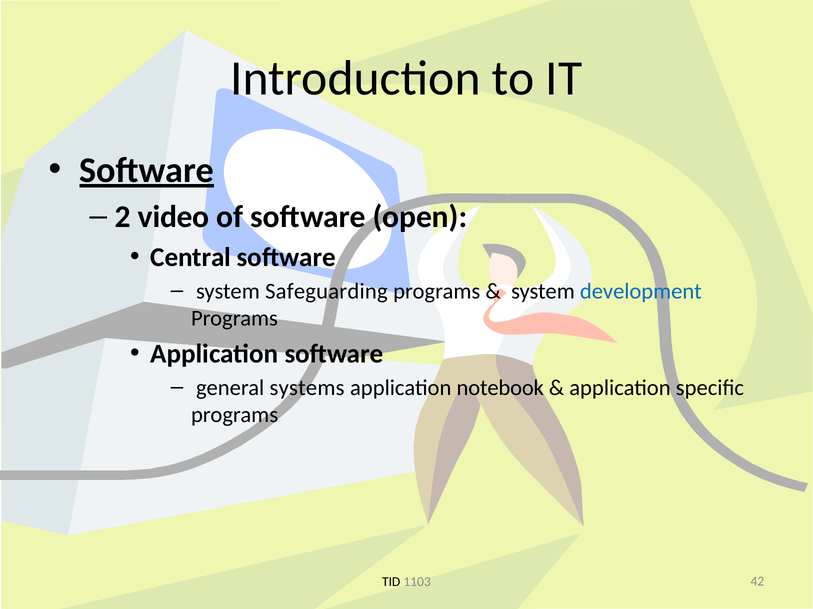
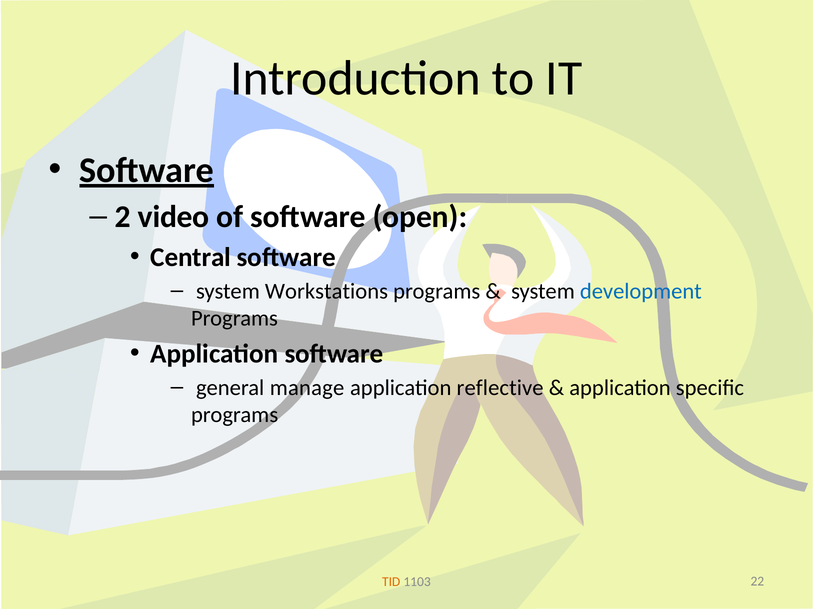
Safeguarding: Safeguarding -> Workstations (326, 292)
systems: systems -> manage (307, 388)
notebook: notebook -> reflective (500, 388)
TID colour: black -> orange (391, 582)
42: 42 -> 22 (757, 582)
